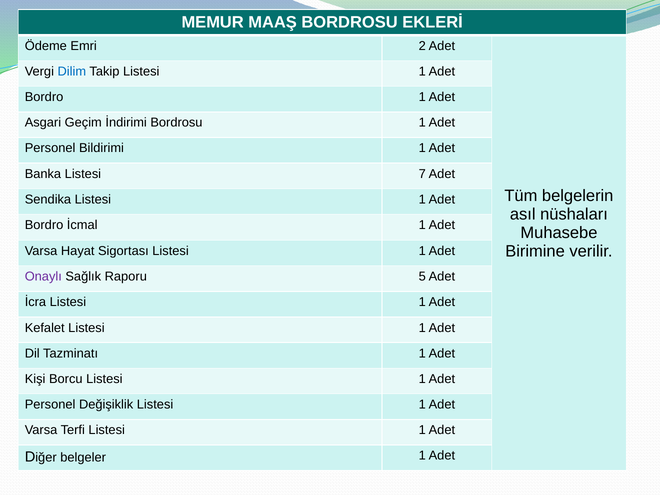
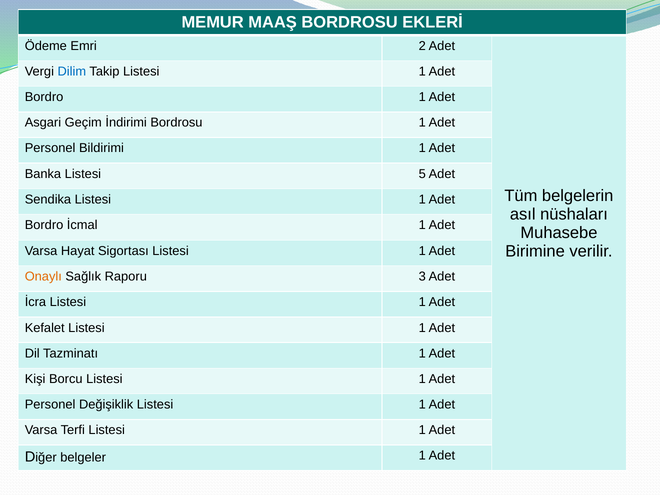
7: 7 -> 5 (422, 174)
Onaylı colour: purple -> orange (43, 277)
5: 5 -> 3 (422, 277)
